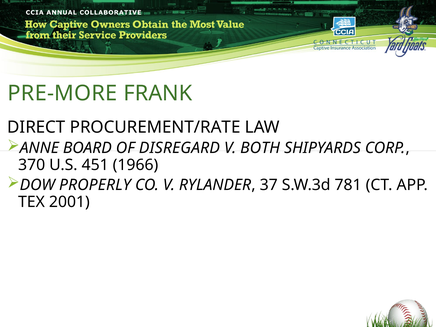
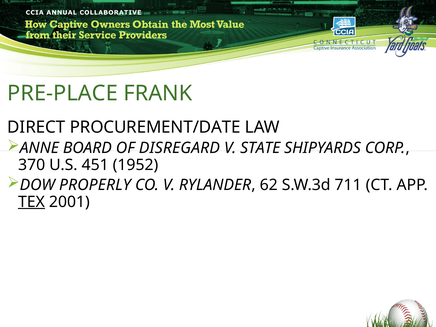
PRE-MORE: PRE-MORE -> PRE-PLACE (63, 93)
PROCUREMENT/RATE: PROCUREMENT/RATE -> PROCUREMENT/DATE (155, 127)
BOTH: BOTH -> STATE (260, 148)
1966: 1966 -> 1952 (136, 165)
37: 37 -> 62 (269, 185)
781: 781 -> 711 (348, 185)
TEX underline: none -> present (32, 202)
